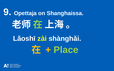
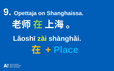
Place colour: light green -> light blue (66, 50)
